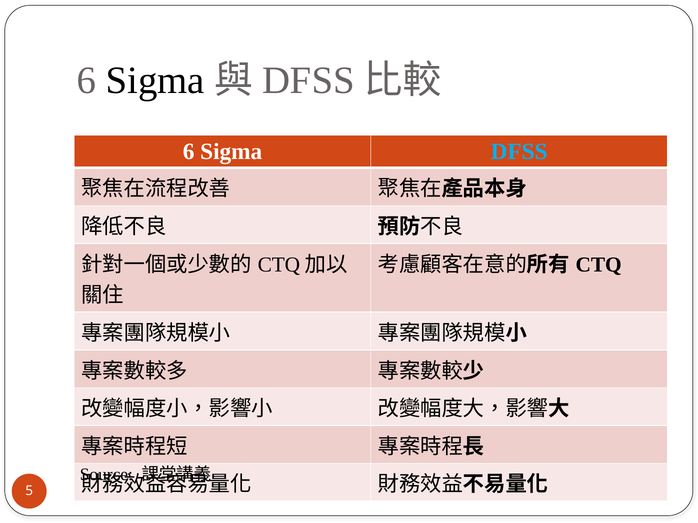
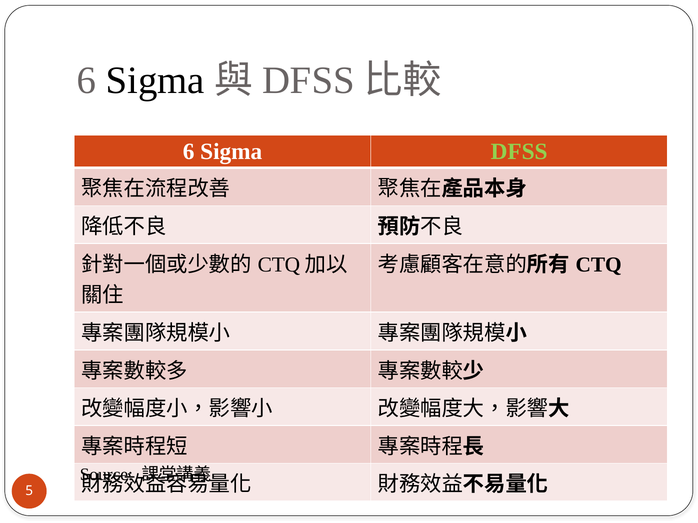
DFSS colour: light blue -> light green (519, 152)
